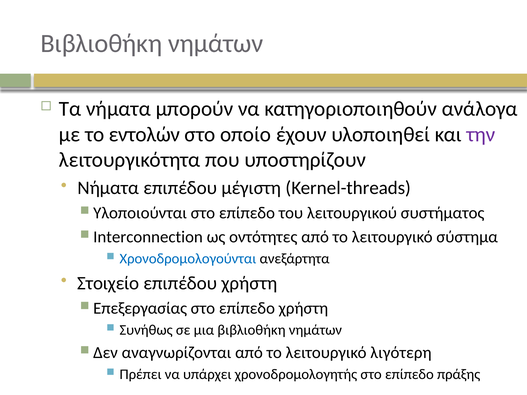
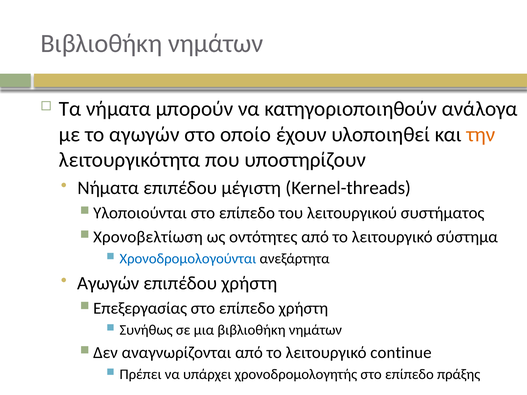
το εντολών: εντολών -> αγωγών (144, 135)
την colour: purple -> orange (481, 135)
Interconnection: Interconnection -> Χρονοβελτίωση (148, 237)
Στοιχείο: Στοιχείο -> Αγωγών (108, 283)
λιγότερη: λιγότερη -> continue (401, 353)
